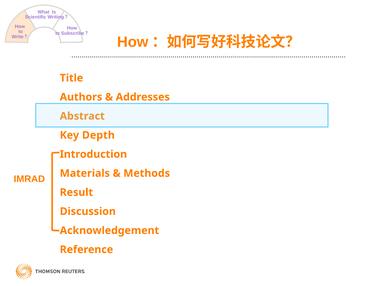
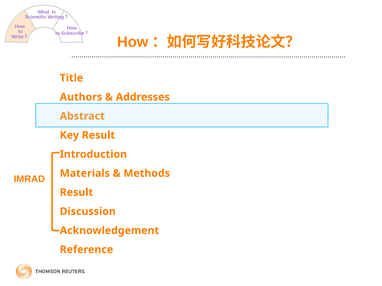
Key Depth: Depth -> Result (98, 135)
